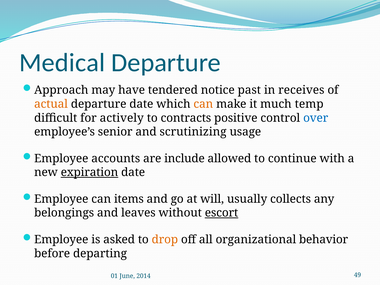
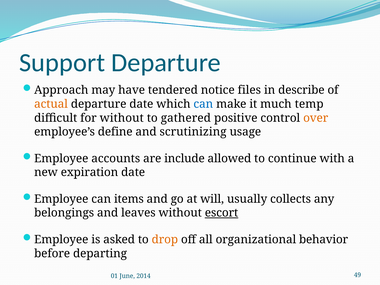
Medical: Medical -> Support (62, 63)
past: past -> files (249, 90)
receives: receives -> describe (301, 90)
can colour: orange -> blue (203, 104)
for actively: actively -> without (122, 118)
contracts: contracts -> gathered (186, 118)
over colour: blue -> orange (316, 118)
senior: senior -> define (115, 132)
expiration underline: present -> none (89, 172)
